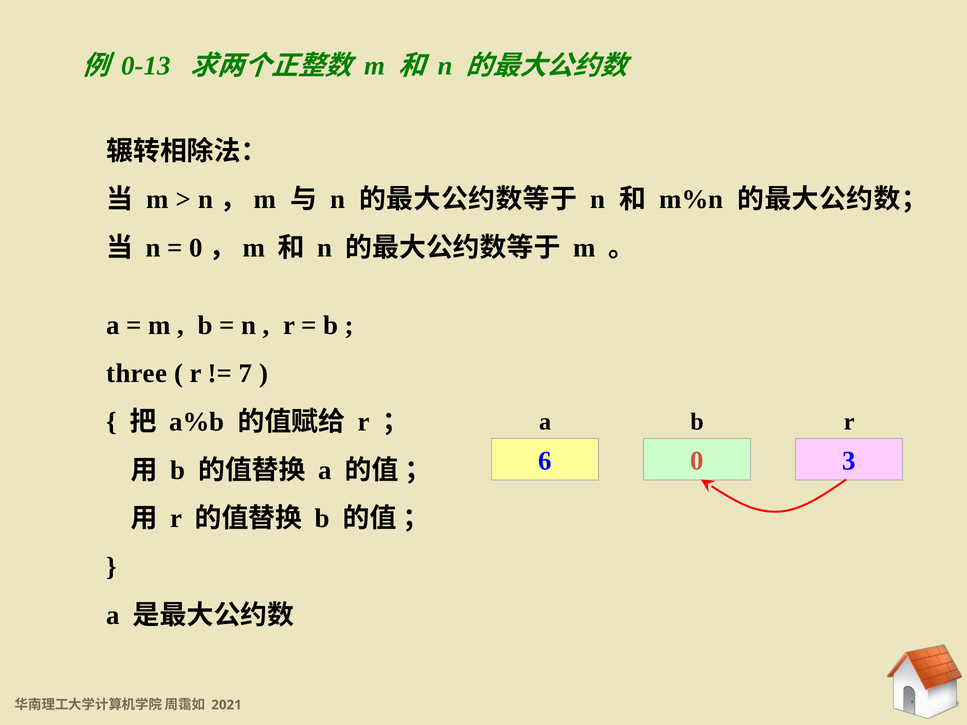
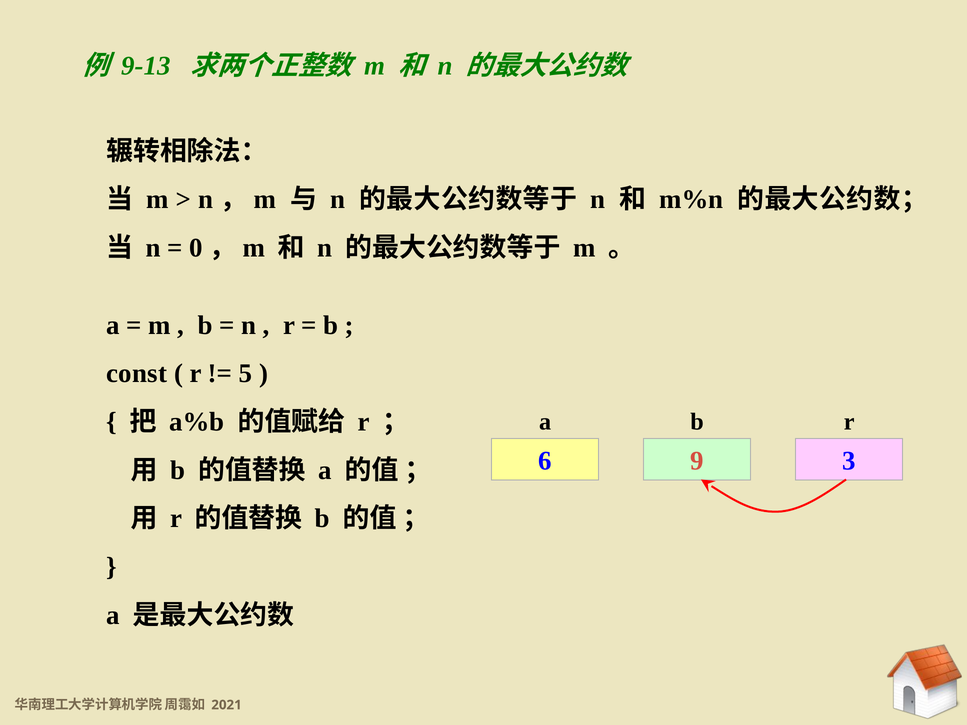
0-13: 0-13 -> 9-13 (146, 66)
three: three -> const (137, 374)
7: 7 -> 5 (246, 374)
0: 0 -> 9 (697, 461)
